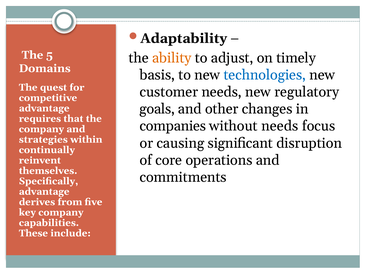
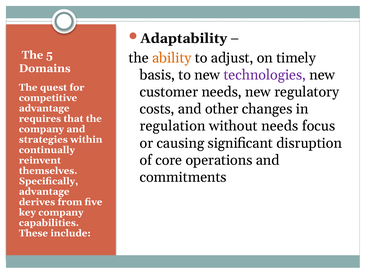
technologies colour: blue -> purple (265, 75)
goals: goals -> costs (157, 109)
companies: companies -> regulation (173, 126)
